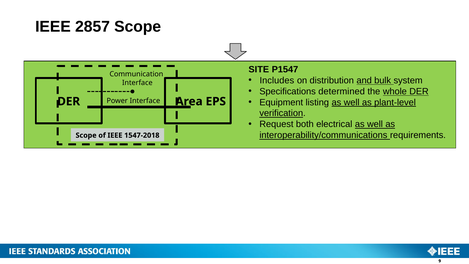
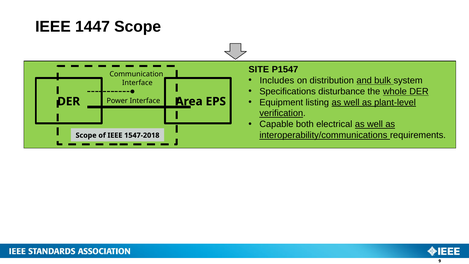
2857: 2857 -> 1447 (92, 27)
determined: determined -> disturbance (342, 91)
Request: Request -> Capable (276, 124)
